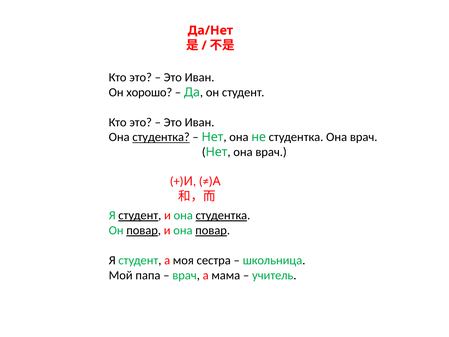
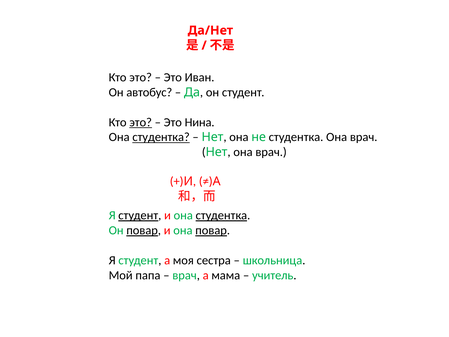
хорошо: хорошо -> автобус (149, 92)
это underline: none -> present (141, 122)
Иван: Иван -> Нина (200, 122)
